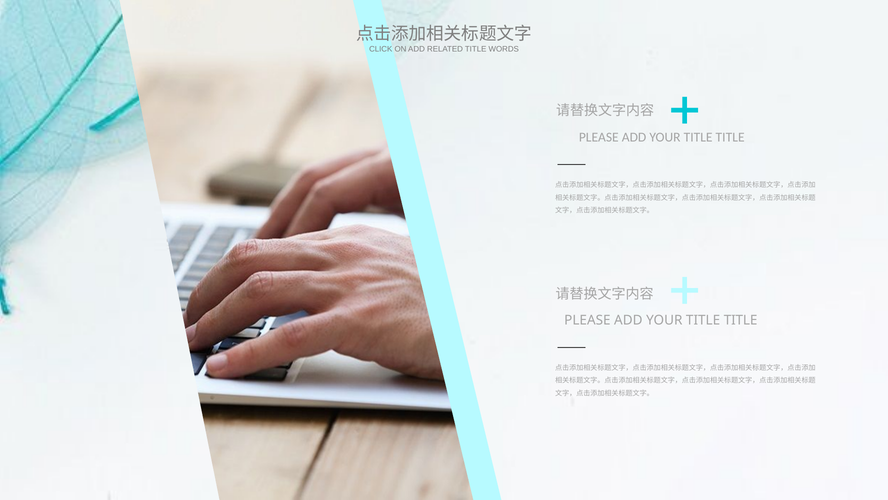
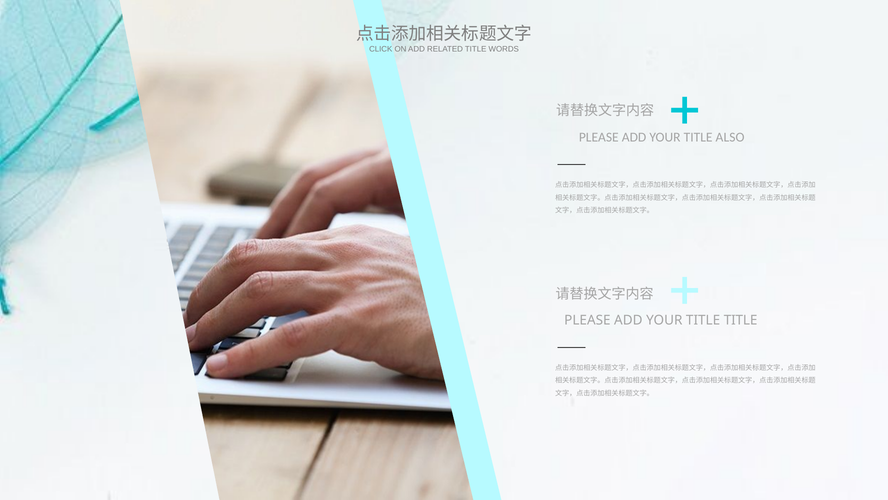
TITLE: TITLE -> ALSO (730, 137)
